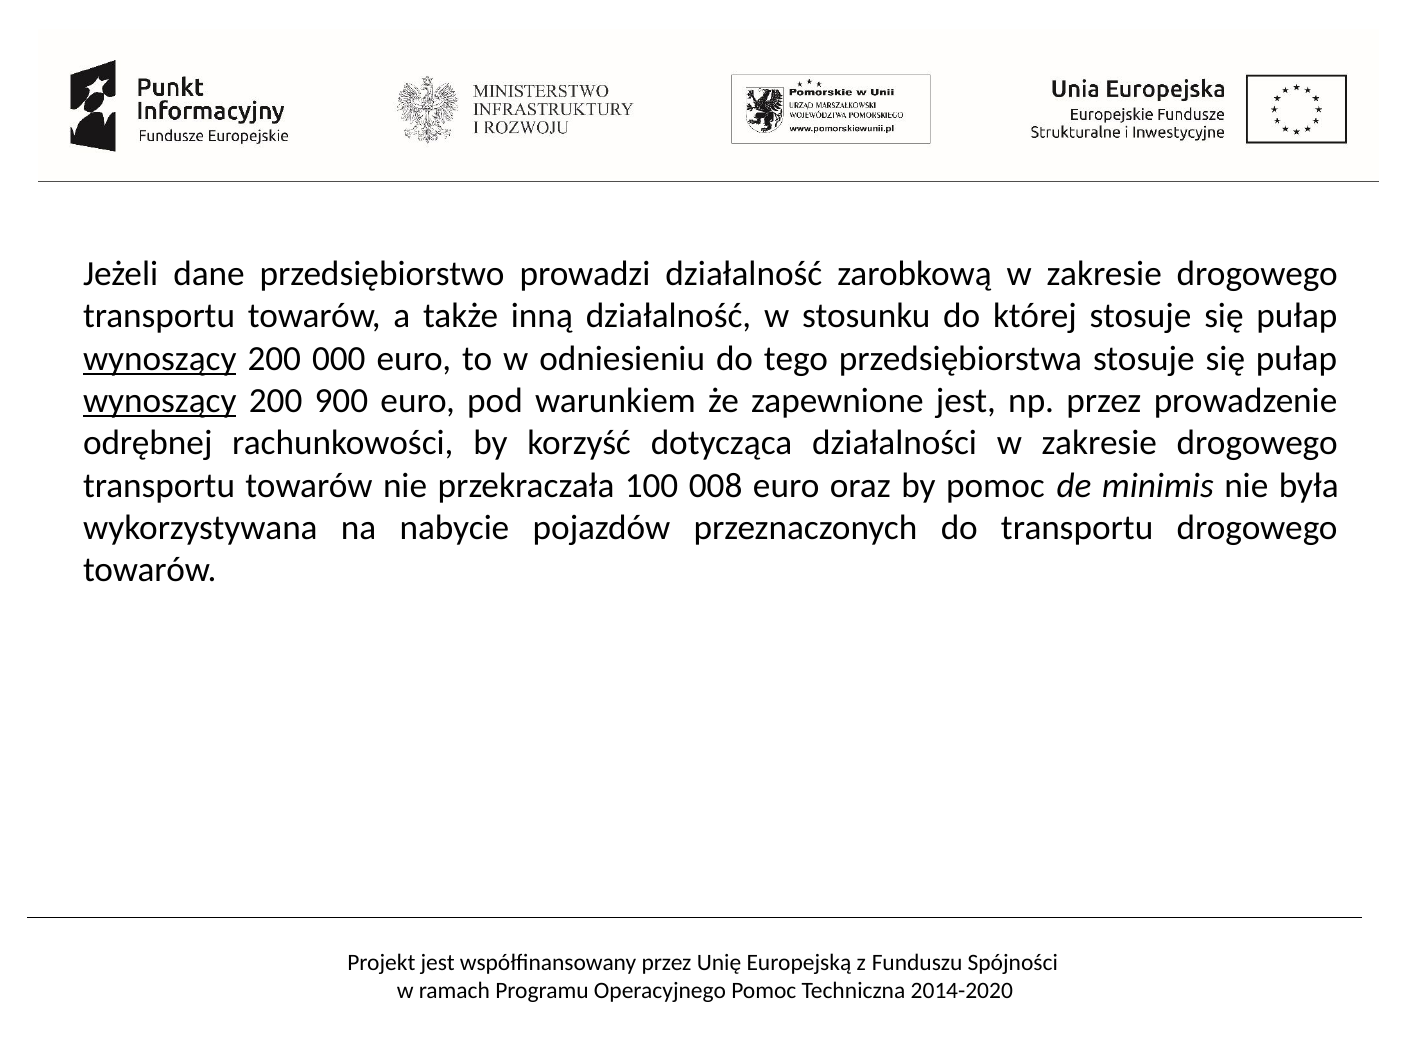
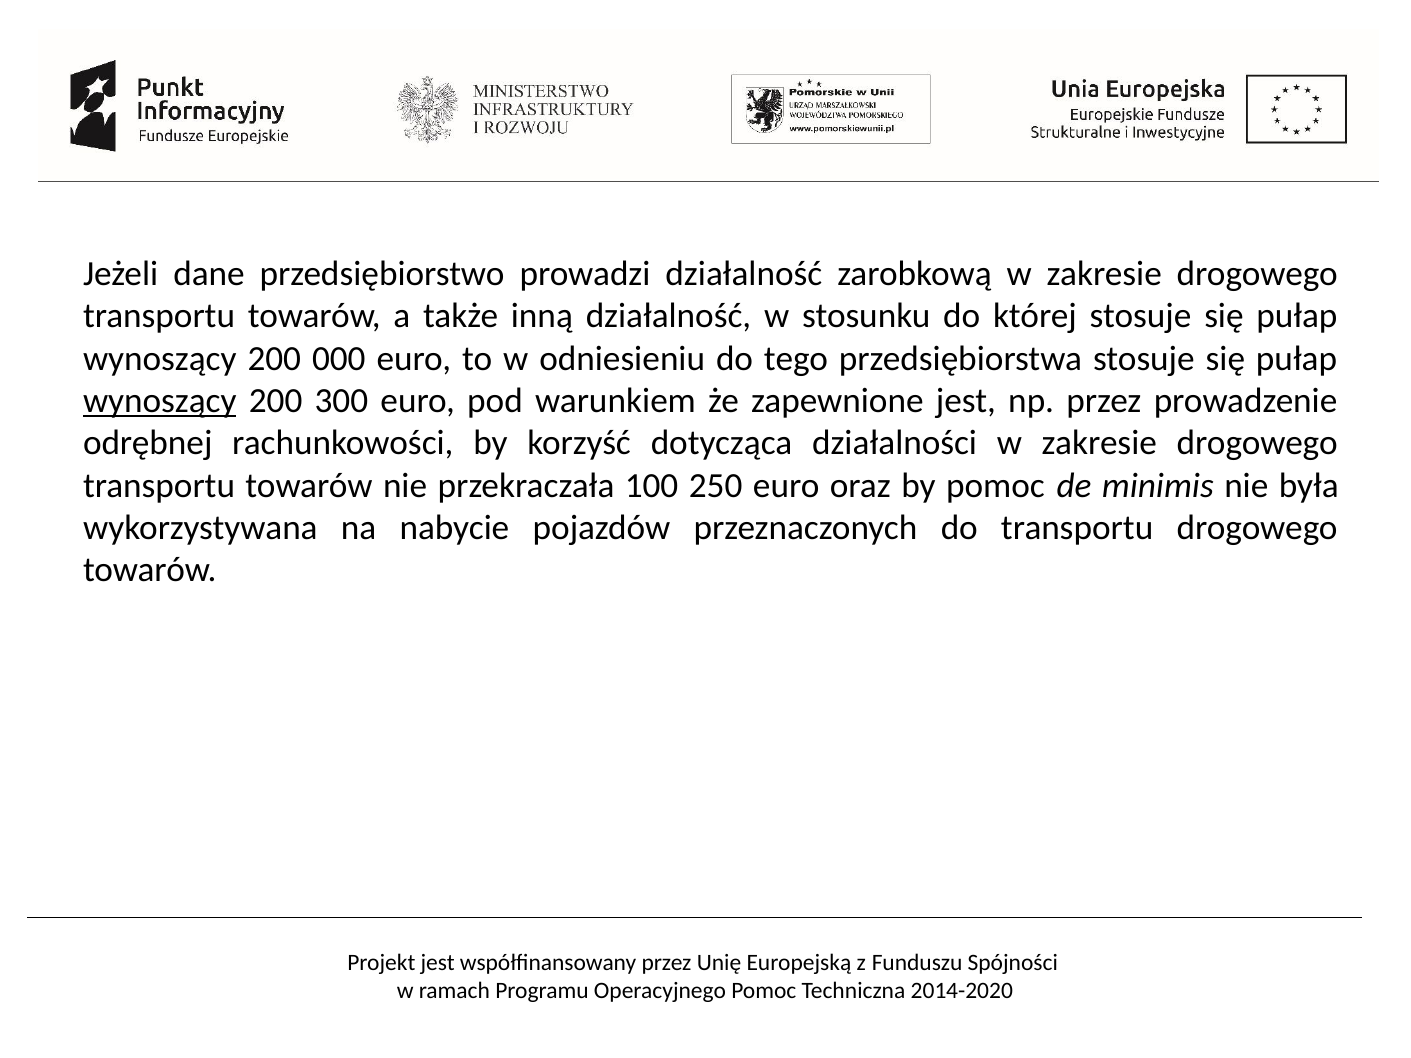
wynoszący underline: present -> none (160, 359)
900: 900 -> 300 (341, 401)
008: 008 -> 250 (716, 486)
